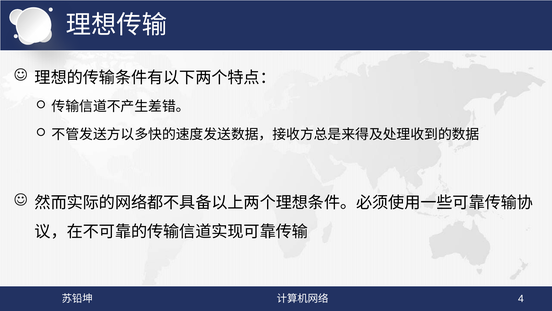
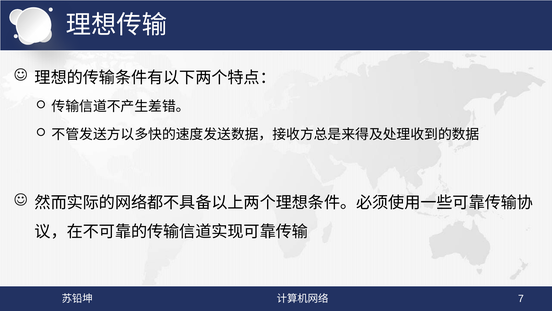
4: 4 -> 7 (521, 298)
